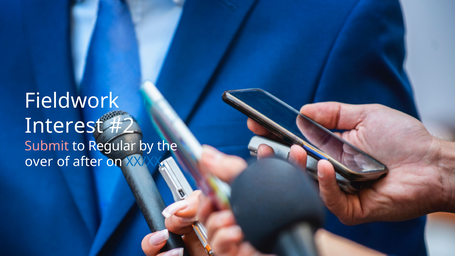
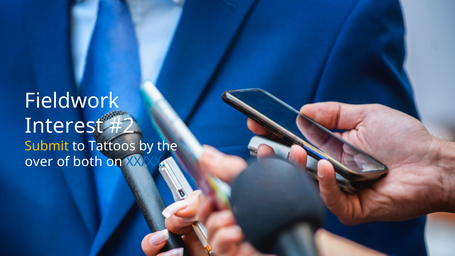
Submit colour: pink -> yellow (47, 146)
Regular: Regular -> Tattoos (112, 146)
after: after -> both (88, 162)
